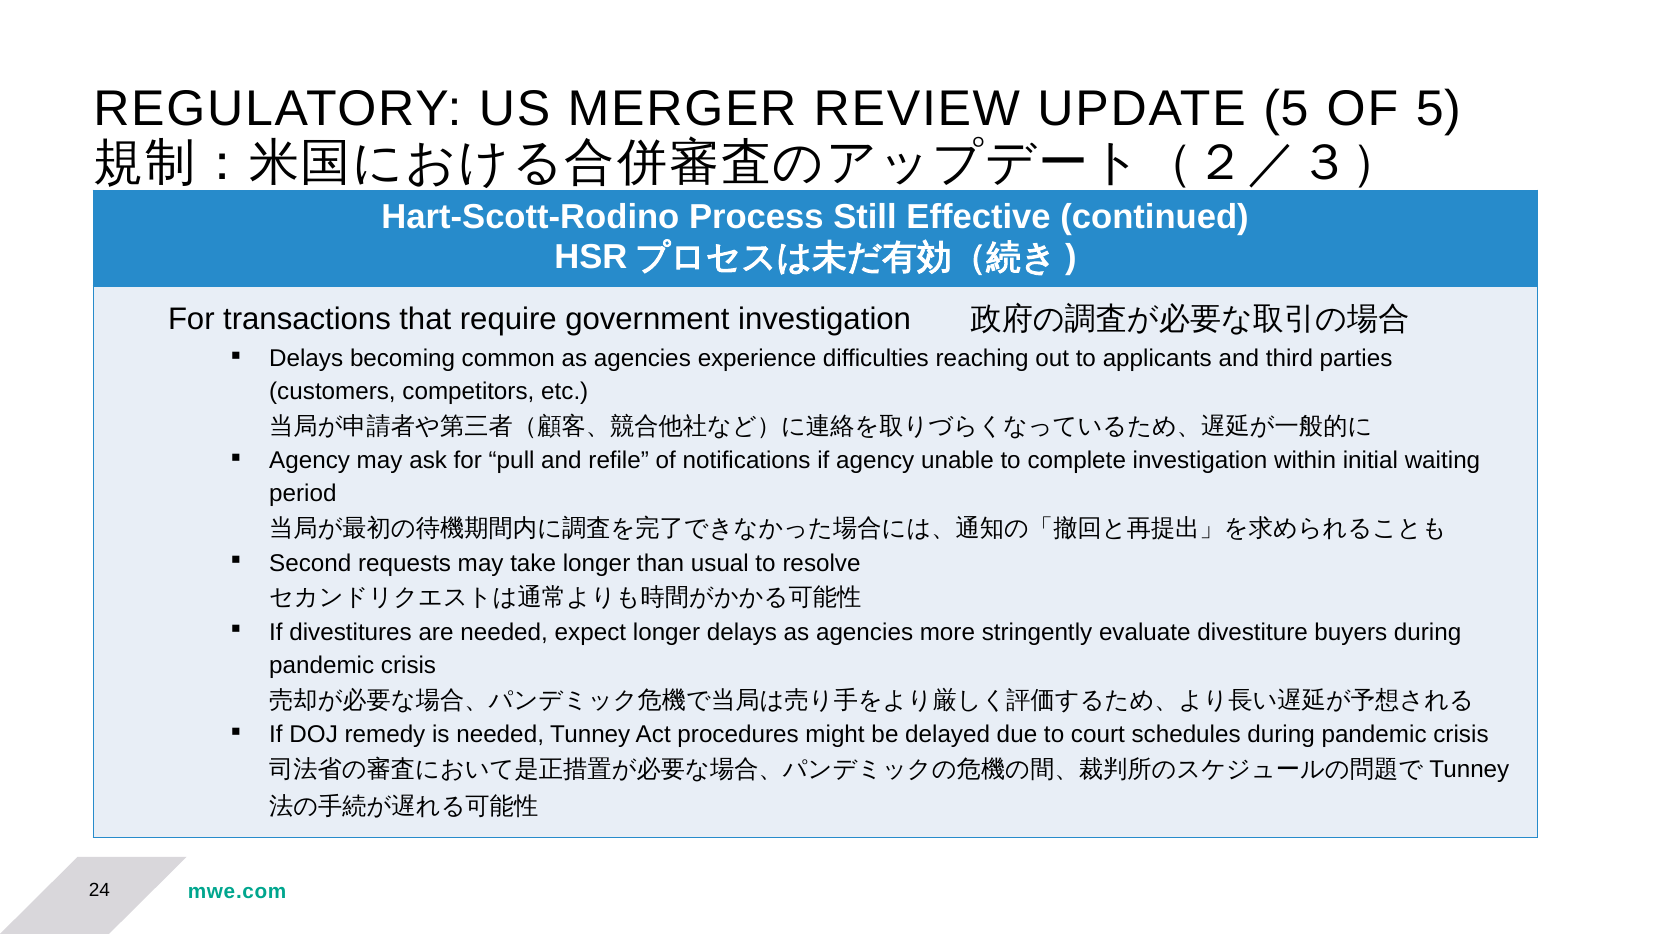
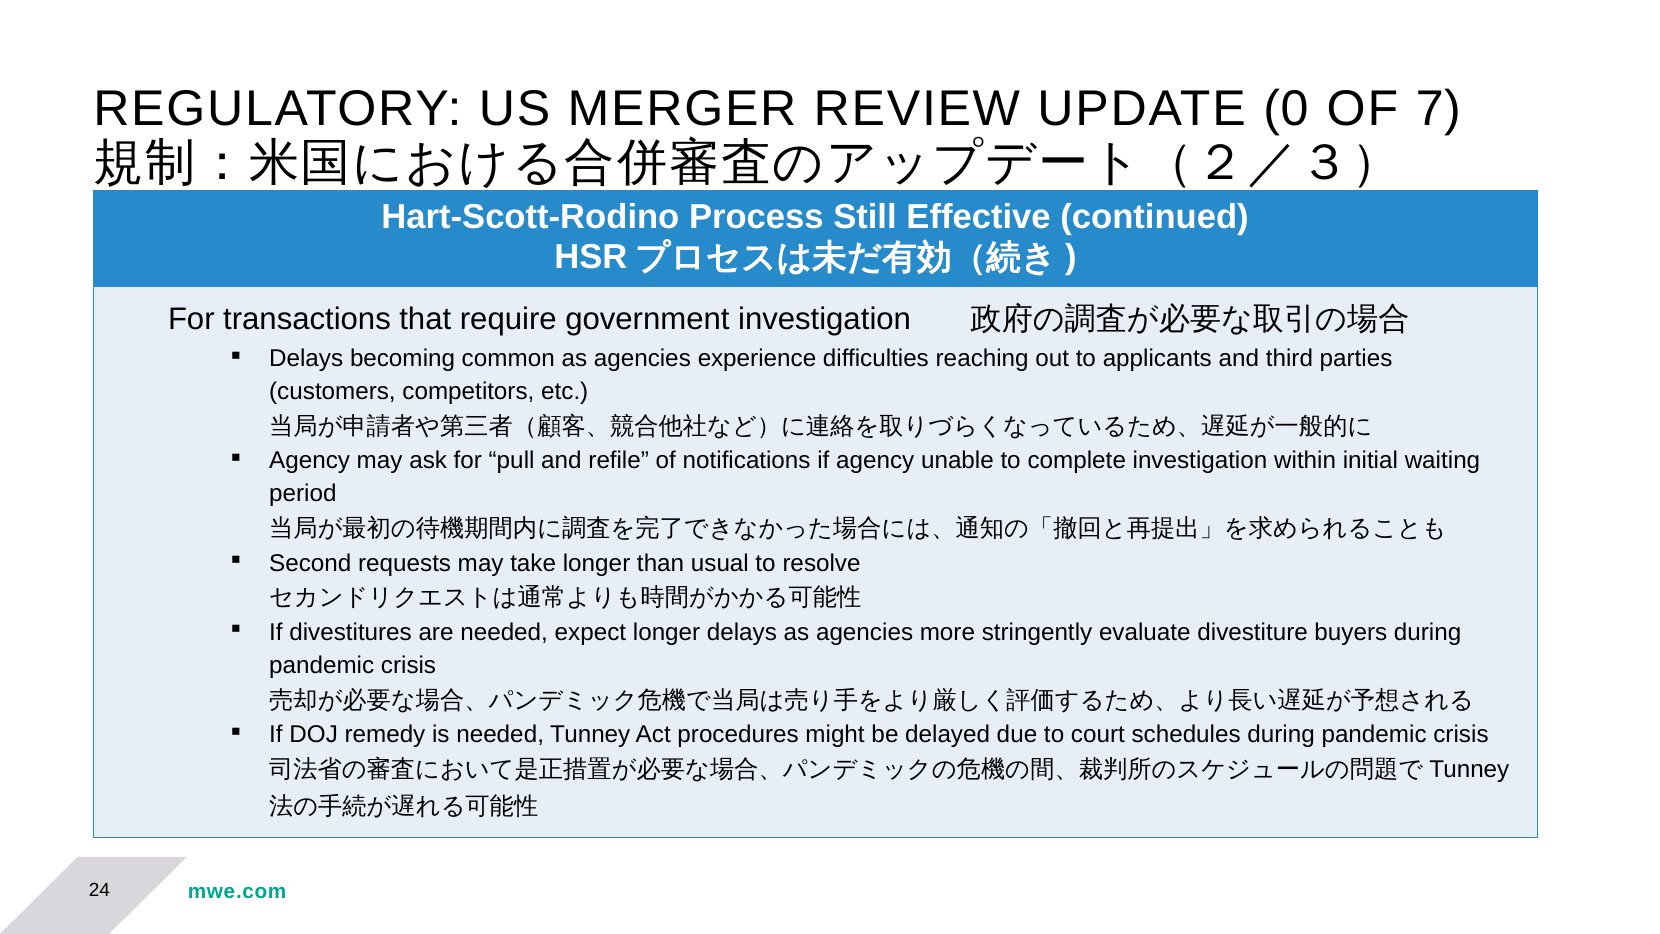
UPDATE 5: 5 -> 0 (1286, 109)
OF 5: 5 -> 7 (1438, 109)
